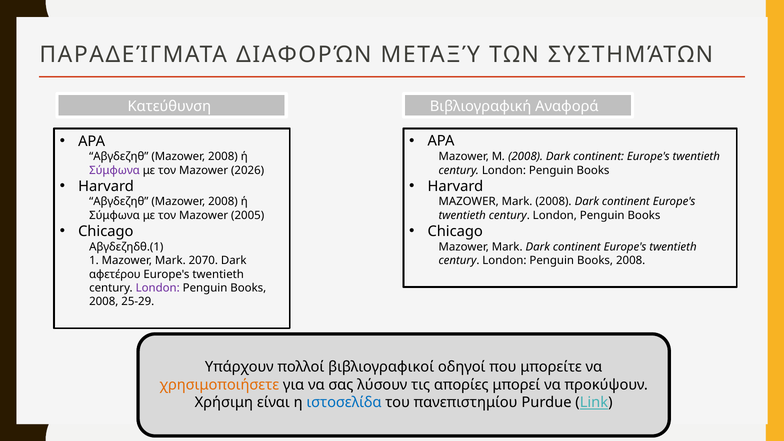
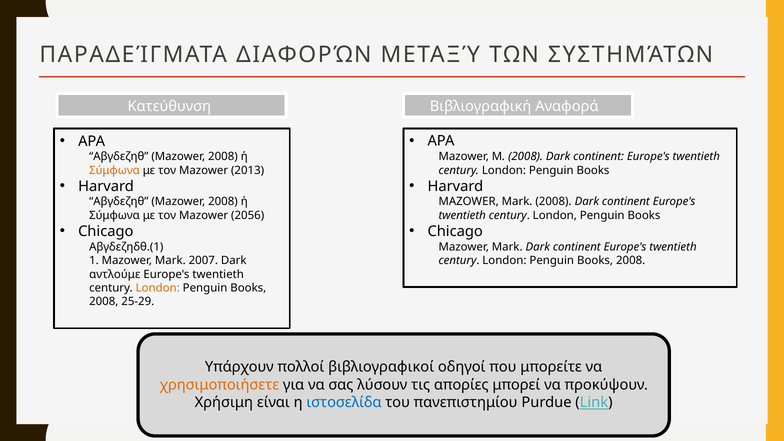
Σύμφωνα colour: purple -> orange (115, 170)
2026: 2026 -> 2013 (248, 170)
2005: 2005 -> 2056 (248, 215)
2070: 2070 -> 2007 (203, 261)
αφετέρου: αφετέρου -> αντλούμε (115, 274)
London colour: purple -> orange (158, 288)
